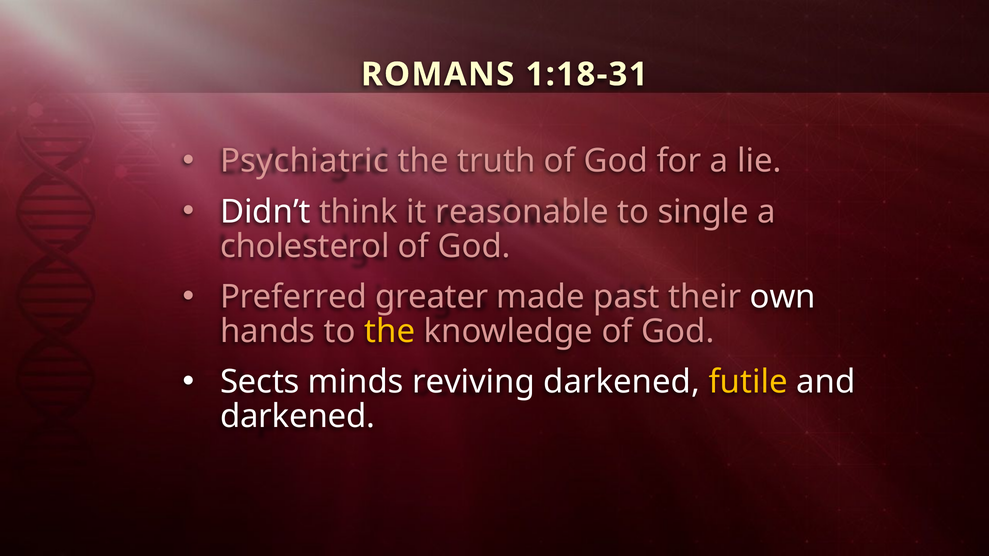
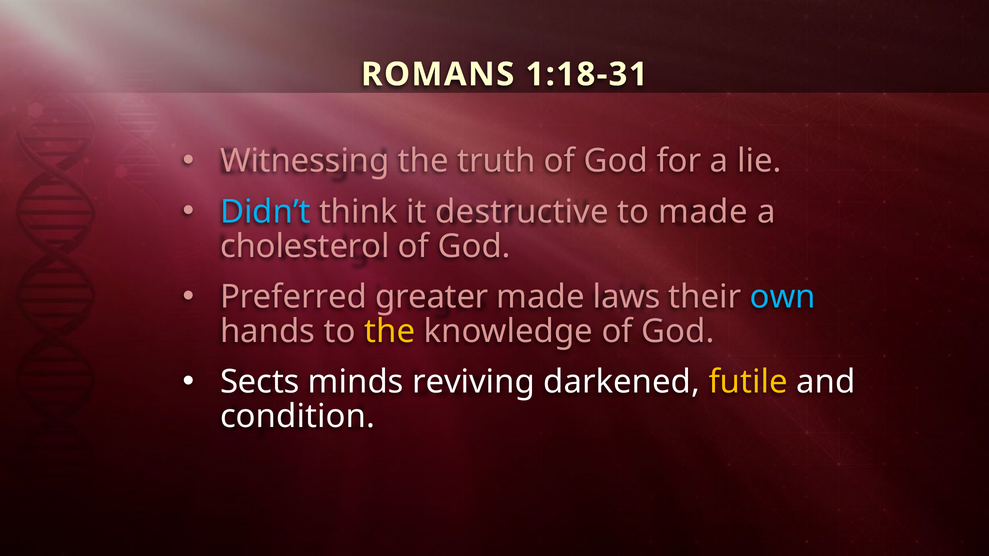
Psychiatric: Psychiatric -> Witnessing (305, 161)
Didn’t colour: white -> light blue (265, 212)
reasonable: reasonable -> destructive (522, 212)
to single: single -> made (703, 212)
past: past -> laws (627, 297)
own colour: white -> light blue (783, 297)
darkened: darkened -> condition (298, 417)
